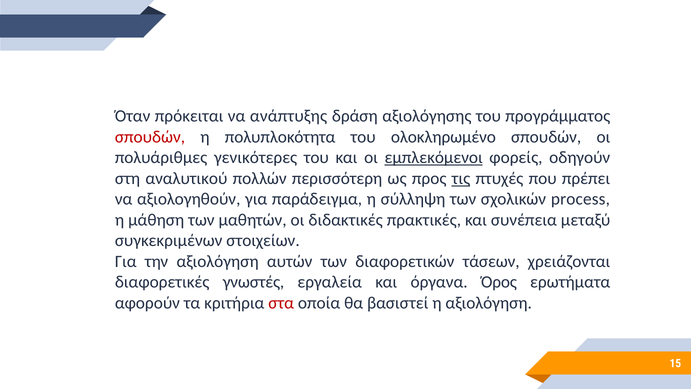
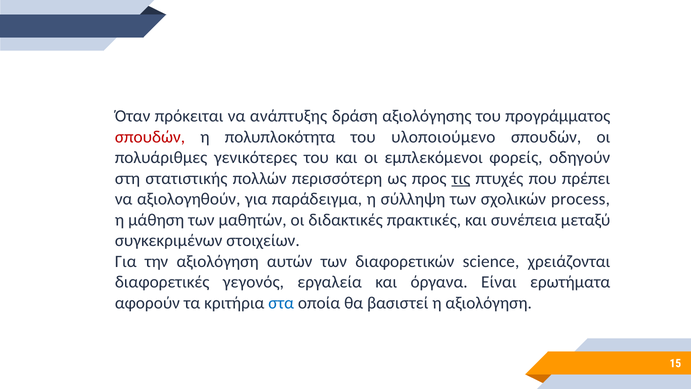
ολοκληρωμένο: ολοκληρωμένο -> υλοποιούμενο (443, 137)
εμπλεκόμενοι underline: present -> none (434, 158)
αναλυτικού: αναλυτικού -> στατιστικής (186, 178)
τάσεων: τάσεων -> science (491, 261)
γνωστές: γνωστές -> γεγονός (253, 282)
Όρος: Όρος -> Είναι (499, 282)
στα colour: red -> blue (281, 303)
